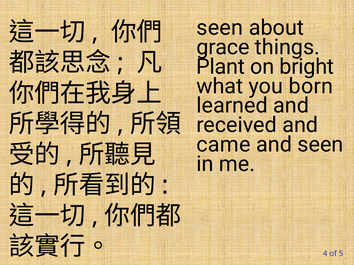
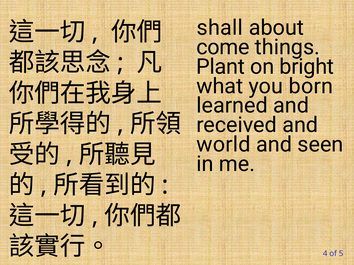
seen: seen -> shall (220, 28)
grace: grace -> come (223, 47)
came: came -> world (223, 145)
